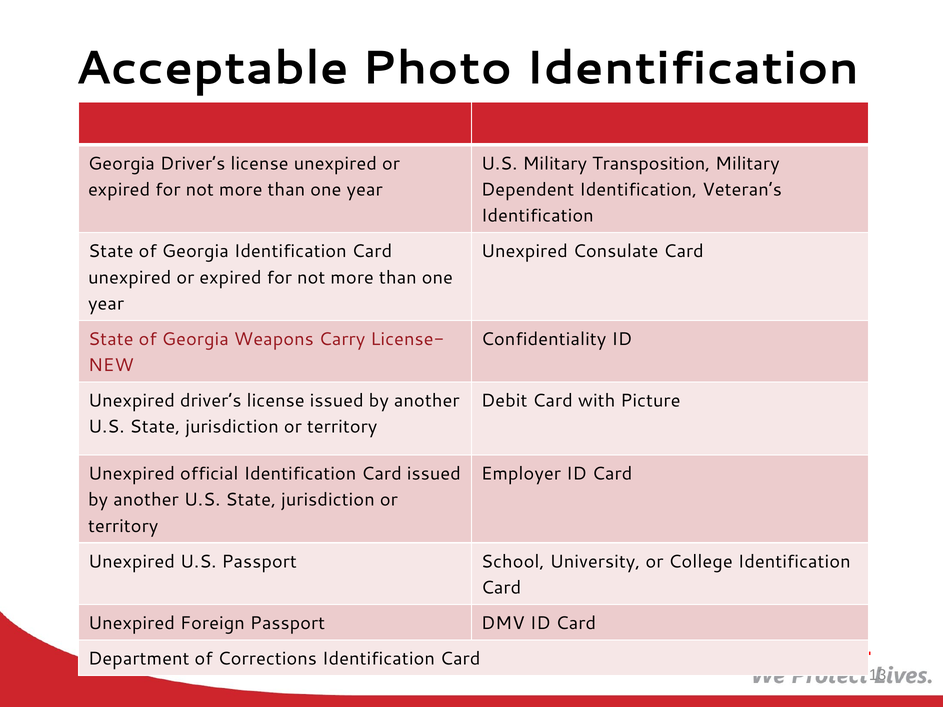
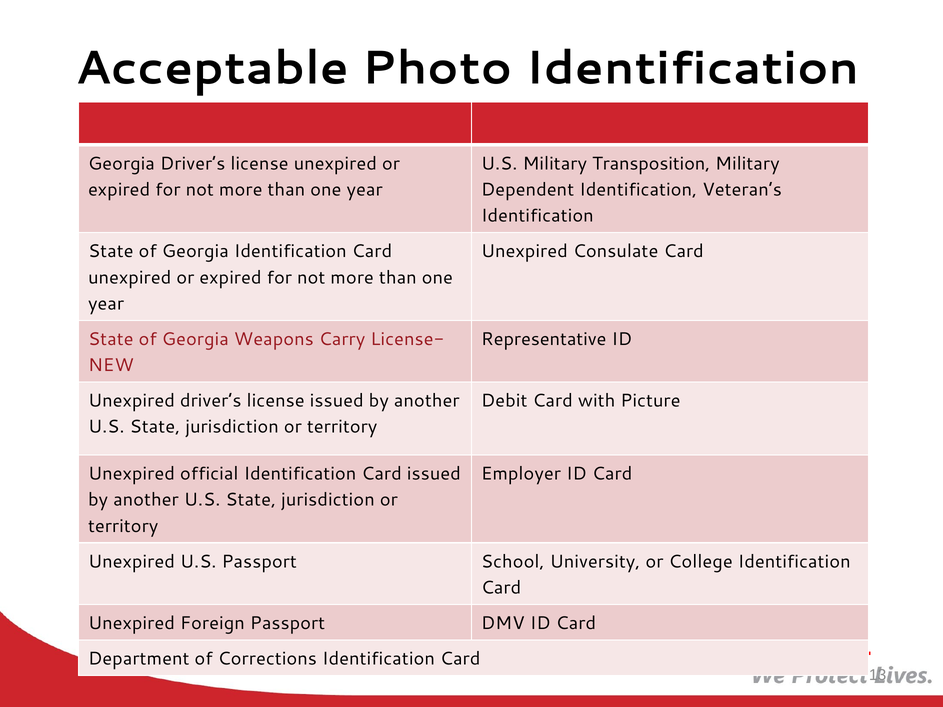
Confidentiality: Confidentiality -> Representative (544, 339)
